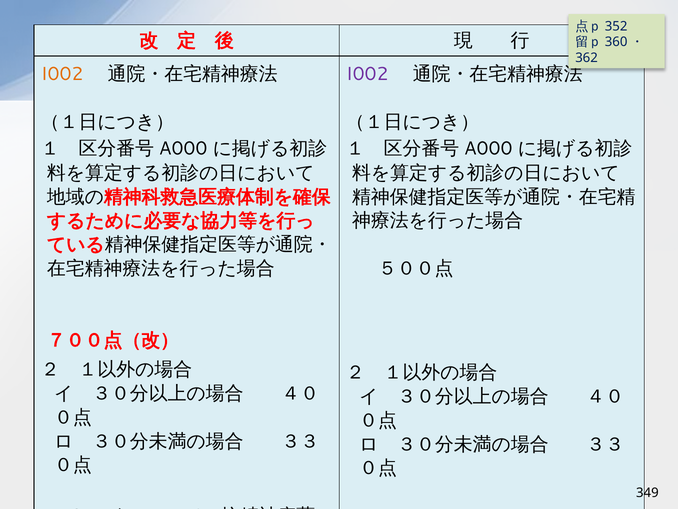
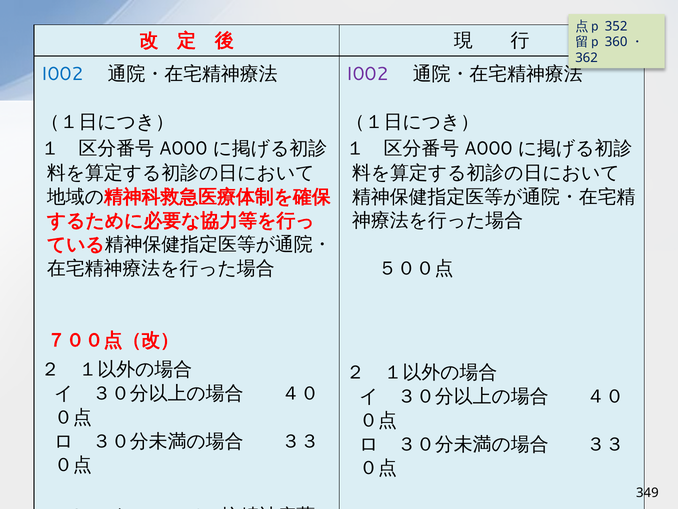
I002 colour: orange -> blue (62, 74)
